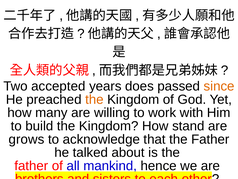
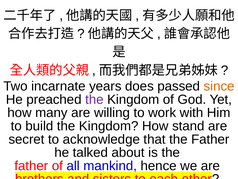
accepted: accepted -> incarnate (58, 86)
the colour: orange -> purple (94, 99)
grows: grows -> secret (26, 139)
